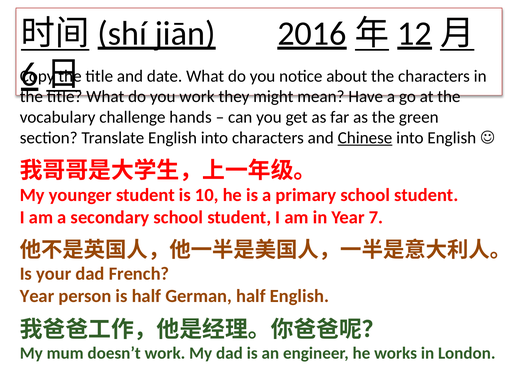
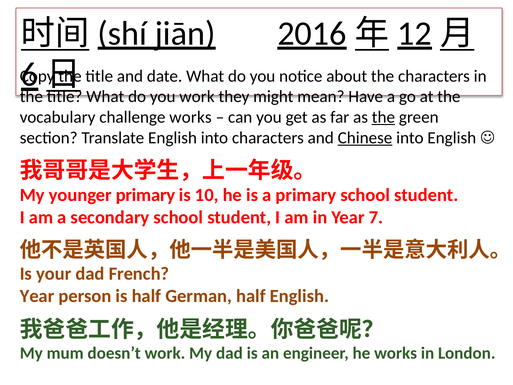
challenge hands: hands -> works (190, 117)
the underline: none -> present (383, 117)
younger student: student -> primary (145, 195)
